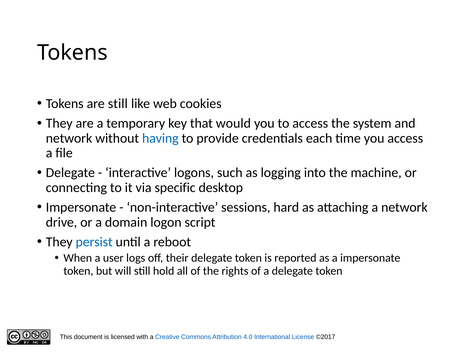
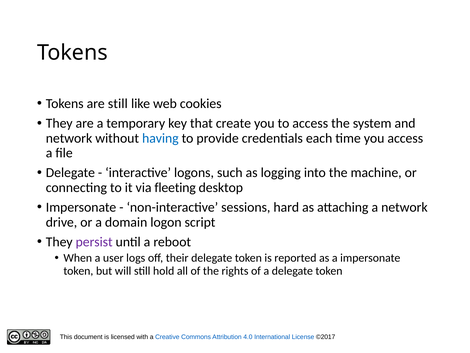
would: would -> create (233, 123)
specific: specific -> fleeting (175, 187)
persist colour: blue -> purple (94, 242)
